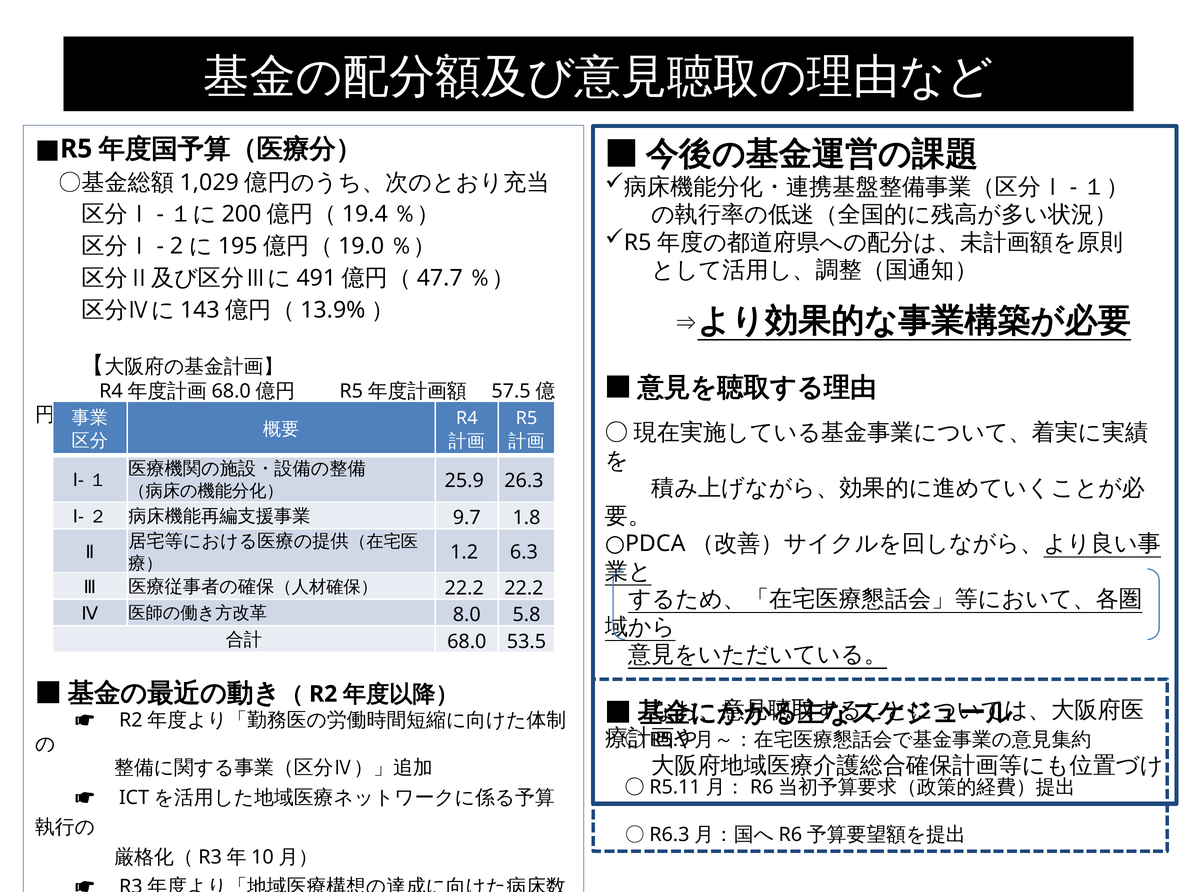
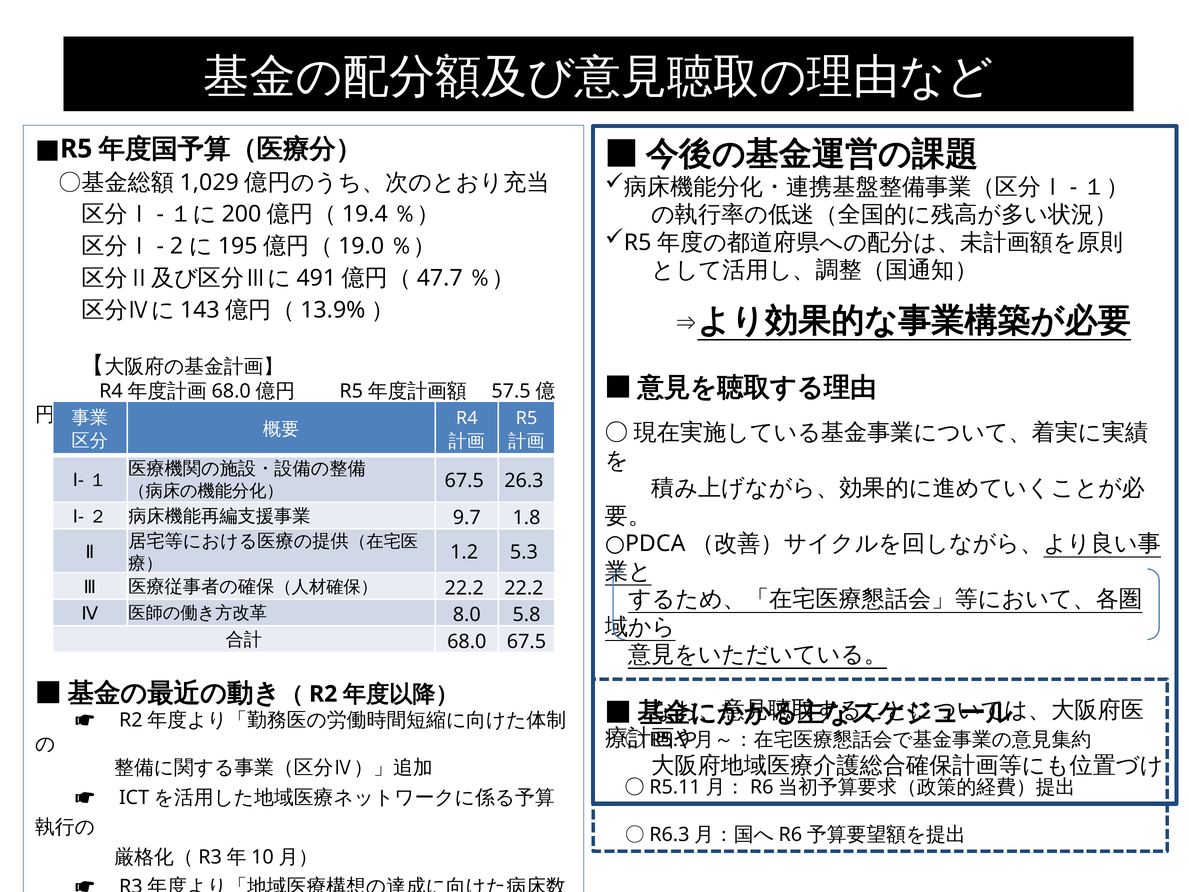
25.9: 25.9 -> 67.5 (464, 480)
6.3: 6.3 -> 5.3 (524, 552)
68.0 53.5: 53.5 -> 67.5 (526, 641)
